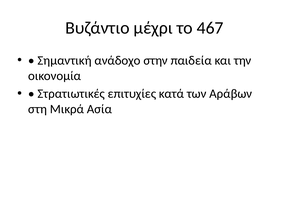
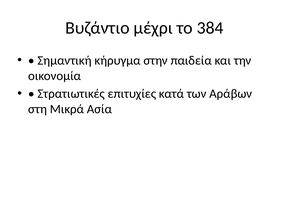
467: 467 -> 384 (210, 28)
ανάδοχο: ανάδοχο -> κήρυγμα (118, 61)
